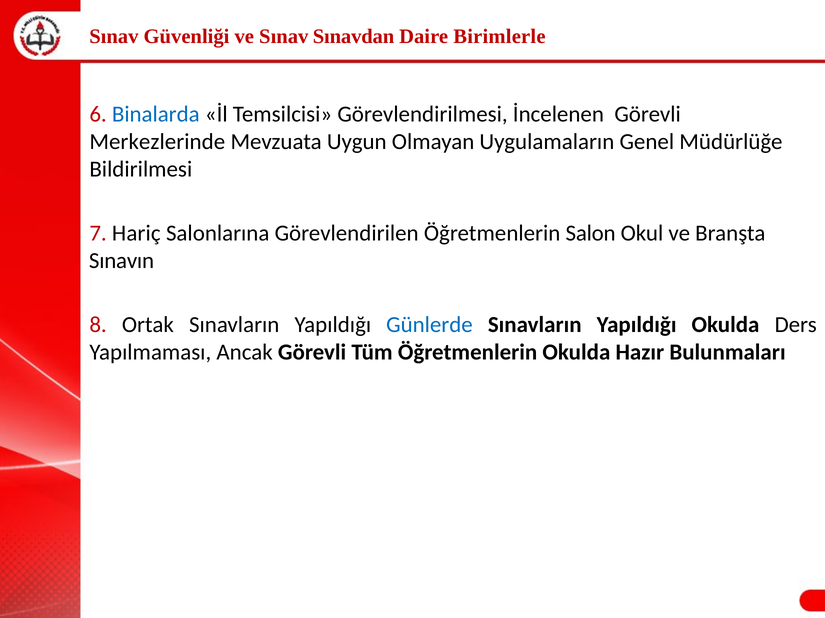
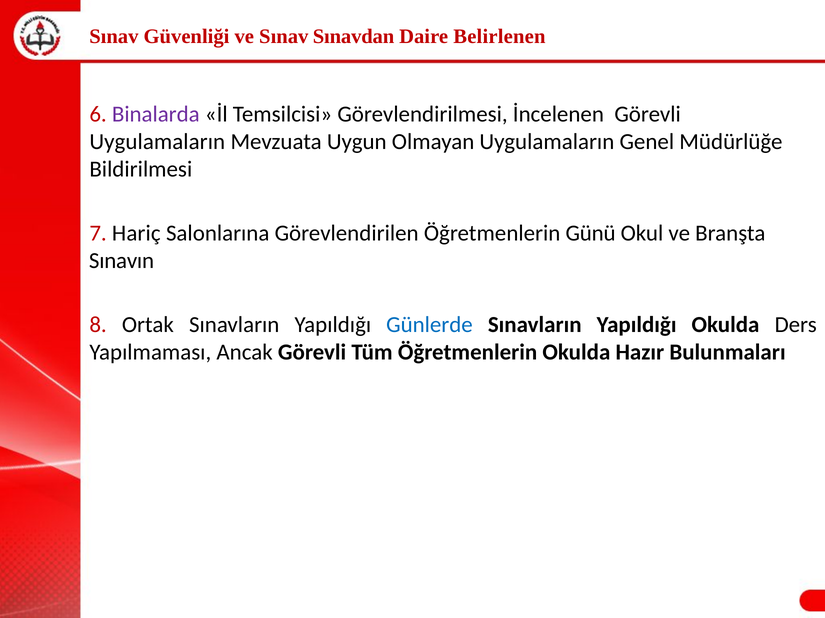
Birimlerle: Birimlerle -> Belirlenen (499, 36)
Binalarda colour: blue -> purple (156, 114)
Merkezlerinde: Merkezlerinde -> Uygulamaların (157, 142)
Salon: Salon -> Günü (591, 233)
